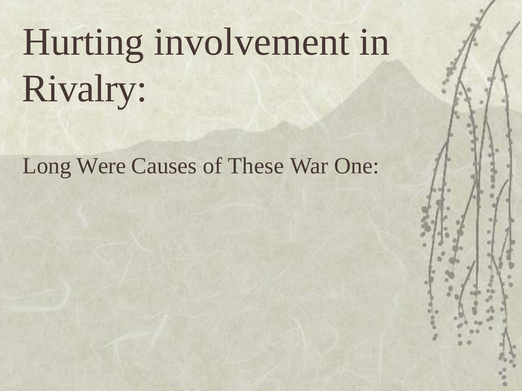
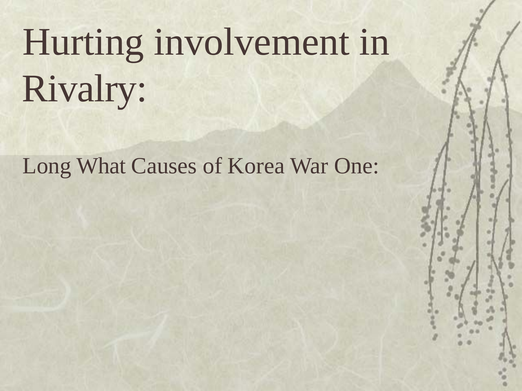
Were: Were -> What (101, 166)
These: These -> Korea (256, 166)
